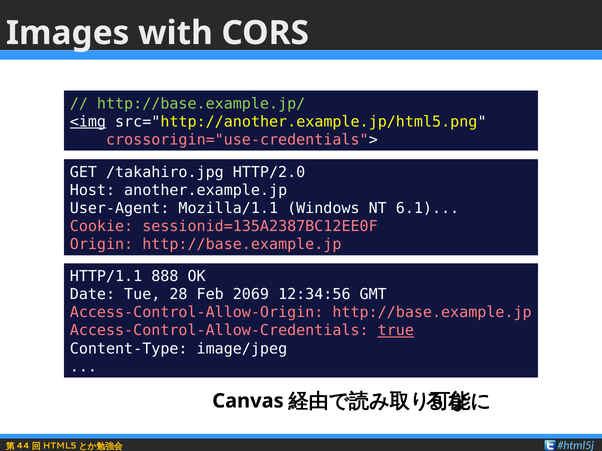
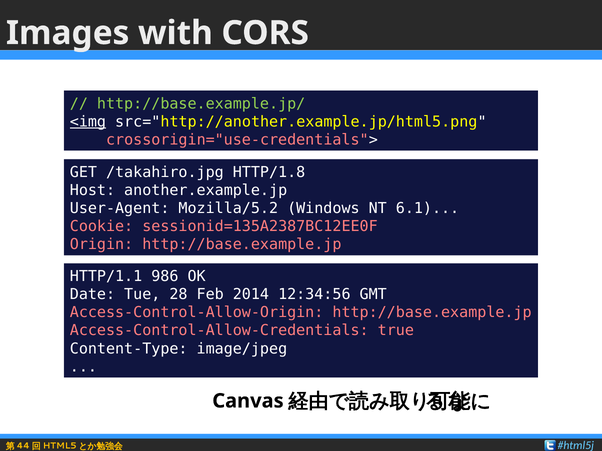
HTTP/2.0: HTTP/2.0 -> HTTP/1.8 (269, 172)
Mozilla/1.1: Mozilla/1.1 -> Mozilla/5.2 (228, 209)
888: 888 -> 986 (165, 277)
2069: 2069 -> 2014 (251, 295)
true underline: present -> none (396, 331)
